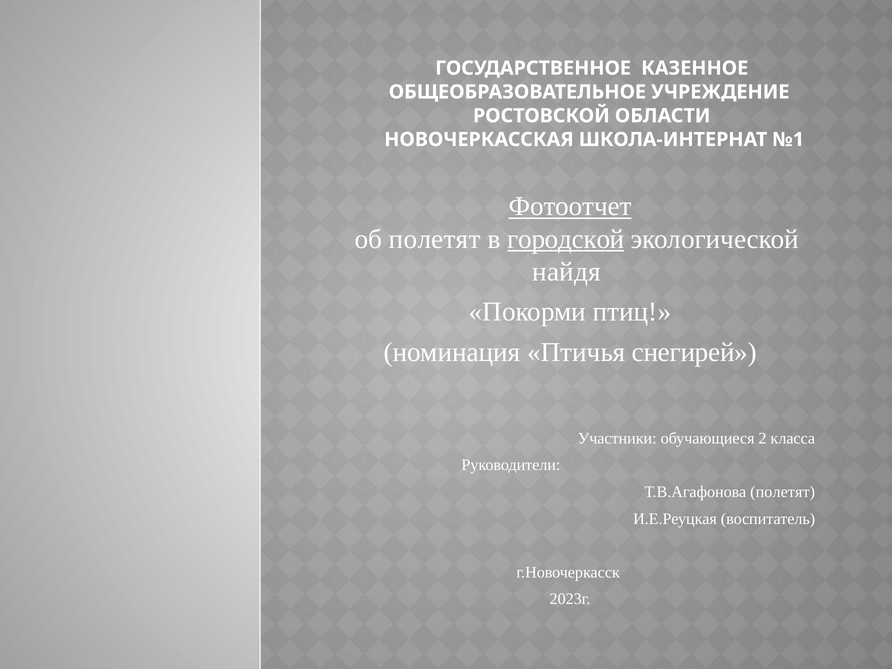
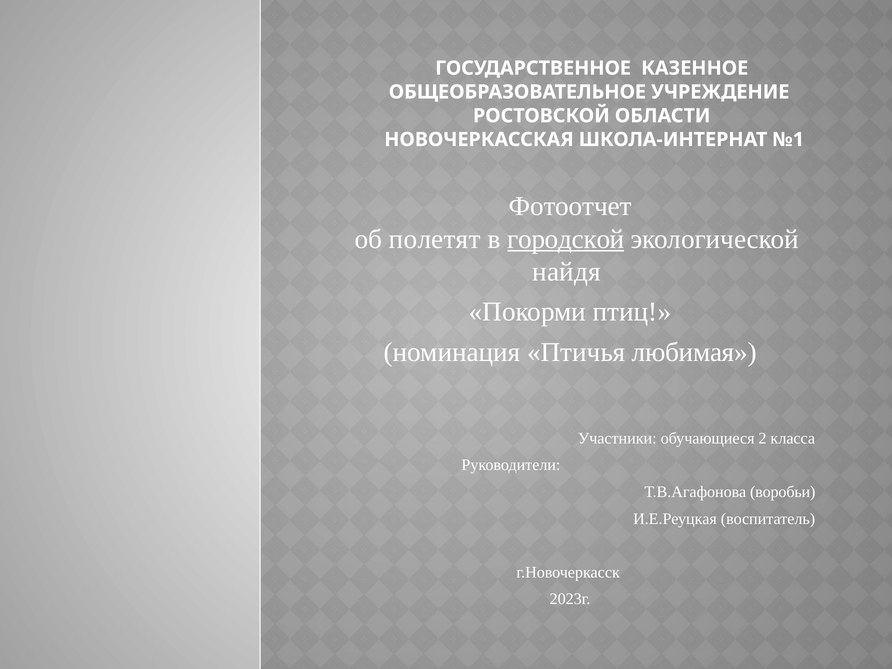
Фотоотчет underline: present -> none (570, 206)
снегирей: снегирей -> любимая (694, 352)
Т.В.Агафонова полетят: полетят -> воробьи (783, 492)
